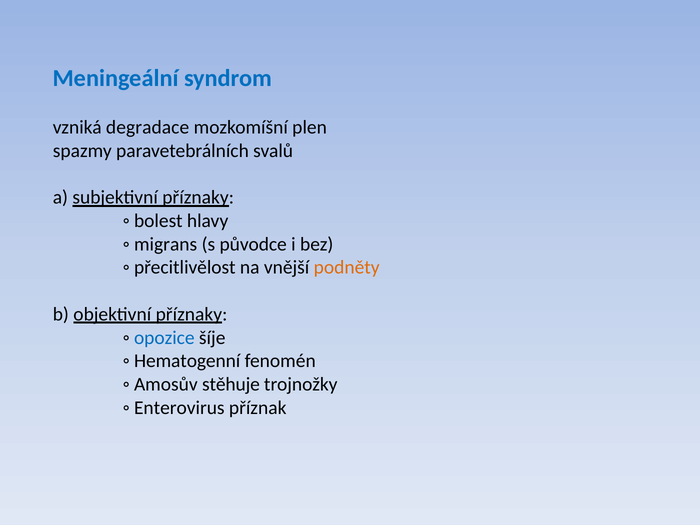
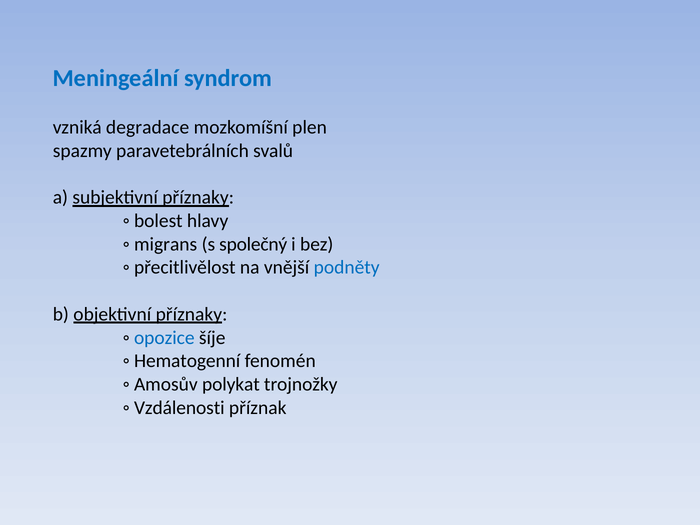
původce: původce -> společný (253, 244)
podněty colour: orange -> blue (347, 268)
stěhuje: stěhuje -> polykat (231, 384)
Enterovirus: Enterovirus -> Vzdálenosti (179, 408)
